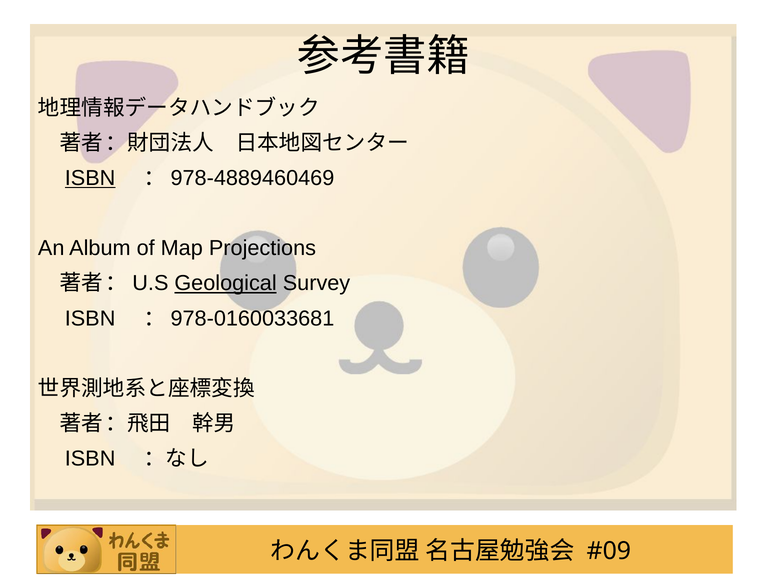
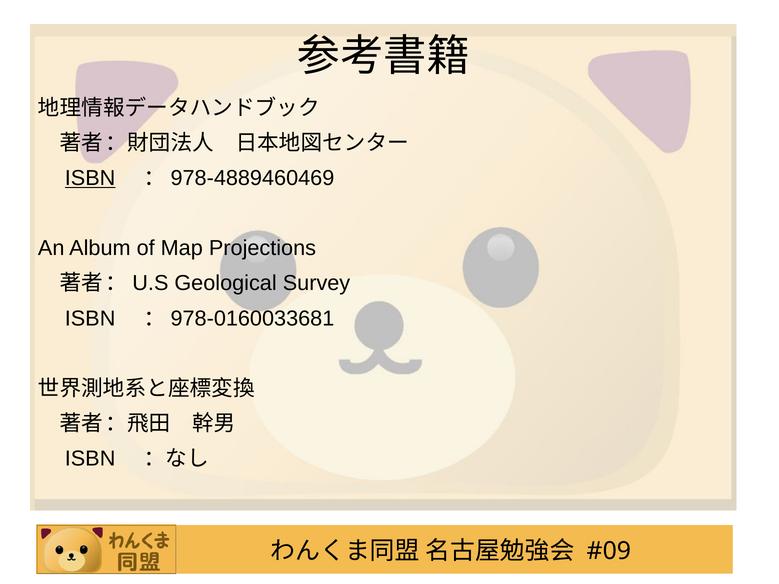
Geological underline: present -> none (226, 283)
